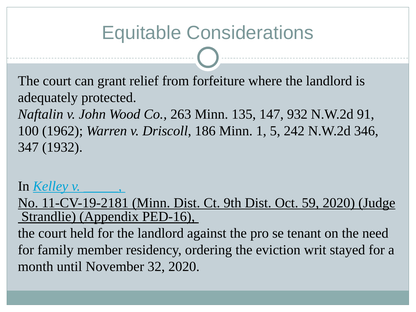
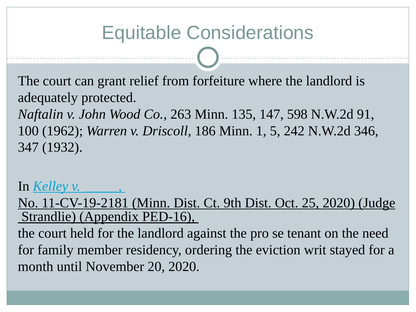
932: 932 -> 598 (297, 114)
59: 59 -> 25 (310, 203)
32: 32 -> 20 (156, 267)
